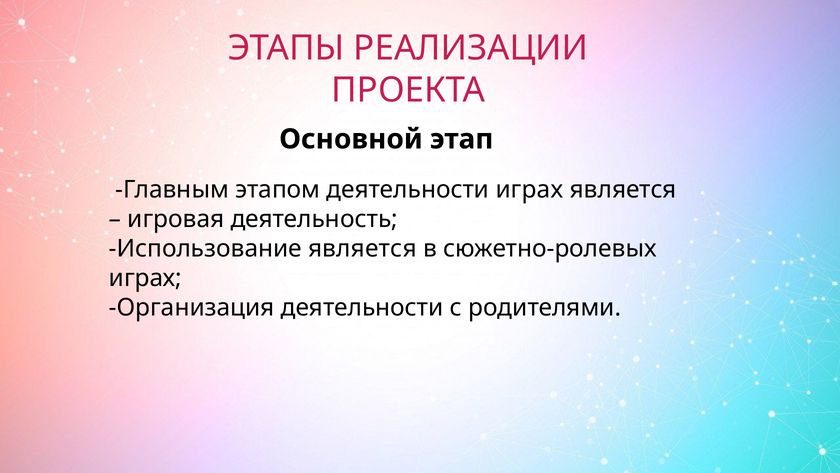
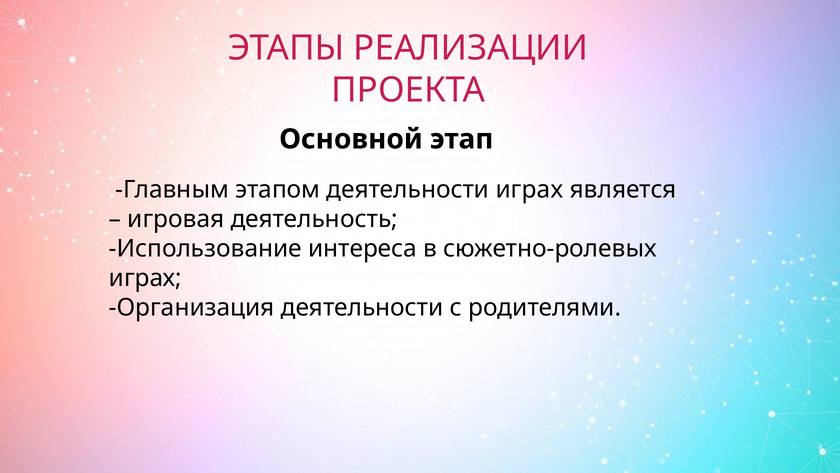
Использование является: является -> интереса (363, 248)
